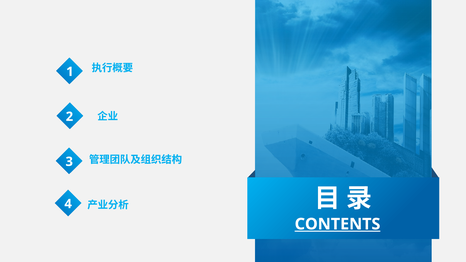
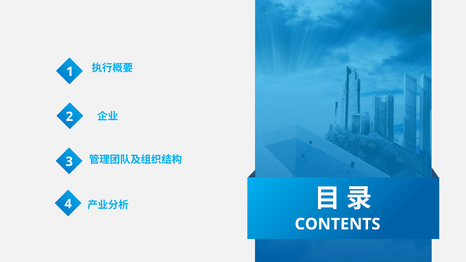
CONTENTS underline: present -> none (338, 224)
